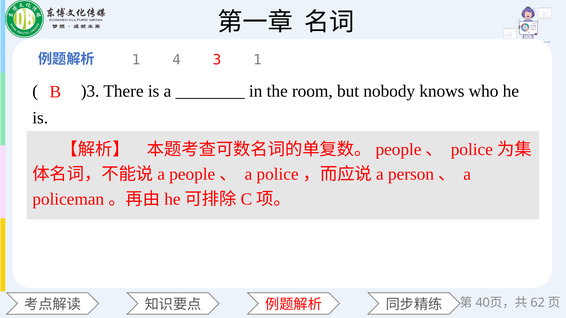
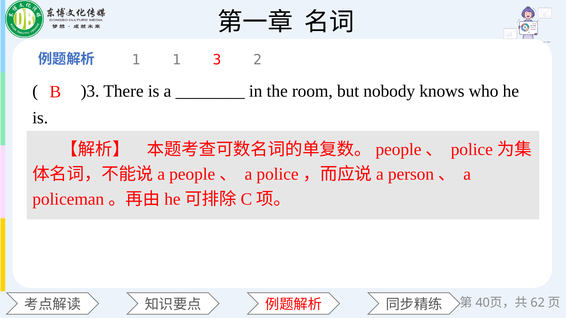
1 4: 4 -> 1 (177, 60)
3 1: 1 -> 2 (257, 60)
